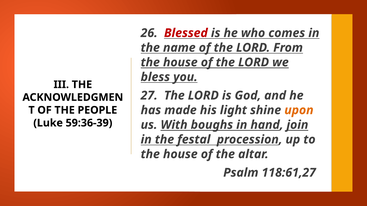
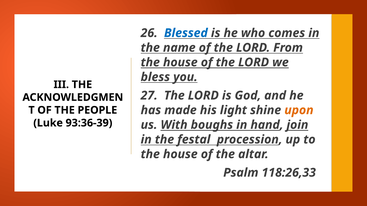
Blessed colour: red -> blue (186, 33)
59:36-39: 59:36-39 -> 93:36-39 (89, 123)
118:61,27: 118:61,27 -> 118:26,33 (289, 173)
